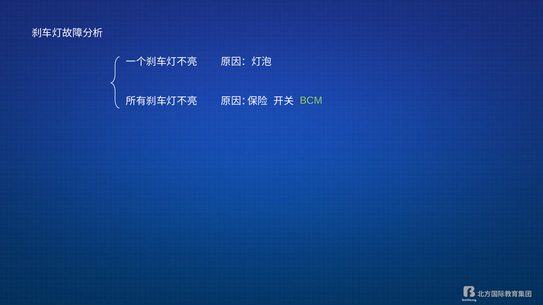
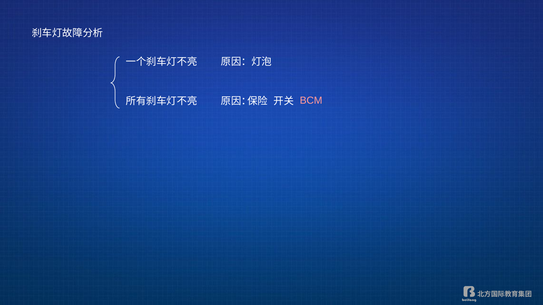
BCM colour: light green -> pink (311, 101)
